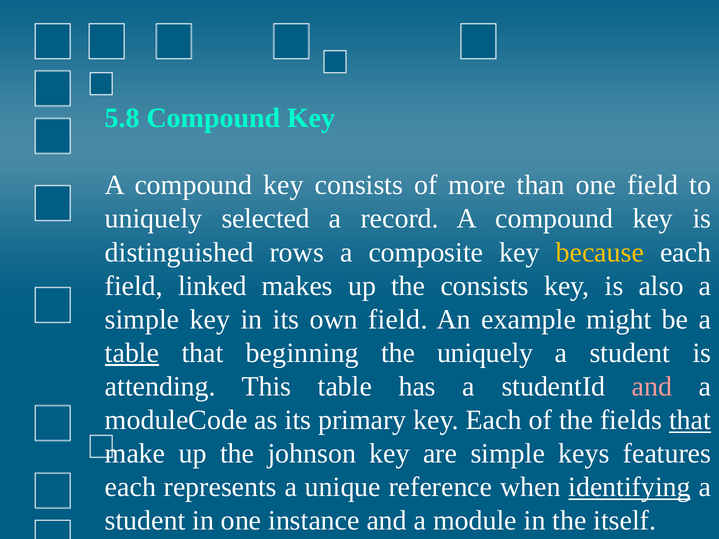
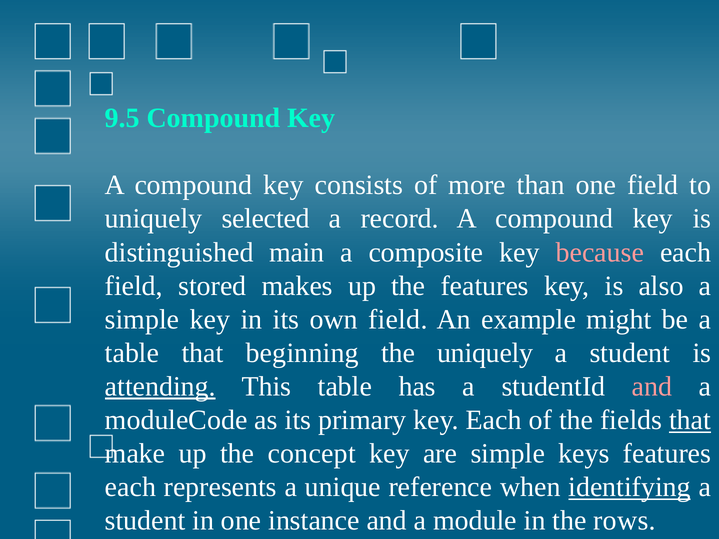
5.8: 5.8 -> 9.5 (122, 118)
rows: rows -> main (297, 252)
because colour: yellow -> pink (600, 252)
linked: linked -> stored (212, 286)
the consists: consists -> features (485, 286)
table underline: present -> none (132, 353)
attending underline: none -> present (160, 387)
johnson: johnson -> concept (312, 454)
itself: itself -> rows (625, 521)
